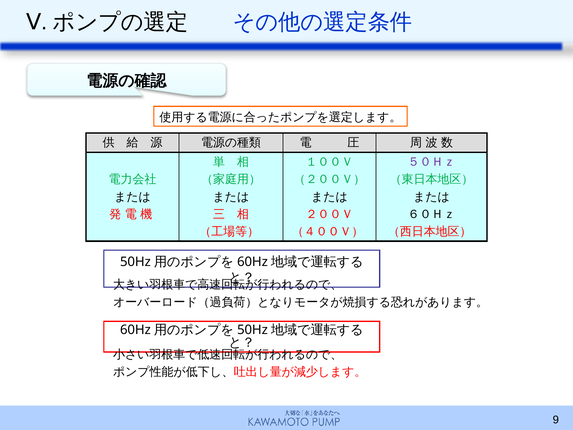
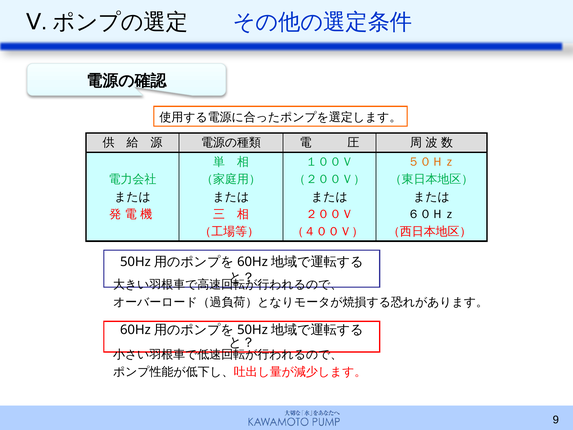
５０Ｈｚ colour: purple -> orange (431, 162)
